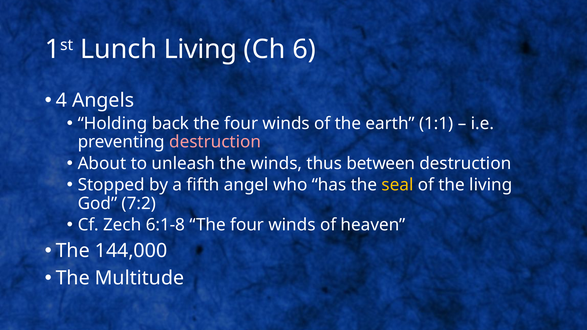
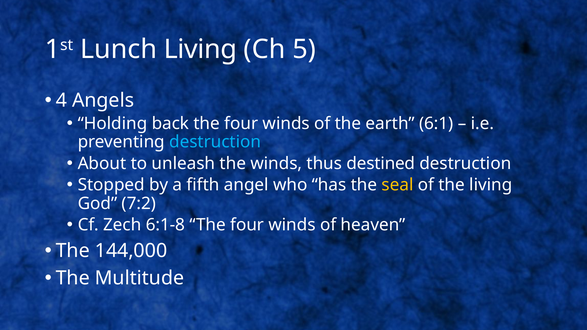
6: 6 -> 5 (304, 49)
1:1: 1:1 -> 6:1 (436, 123)
destruction colour: pink -> light blue (215, 142)
between: between -> destined (381, 163)
